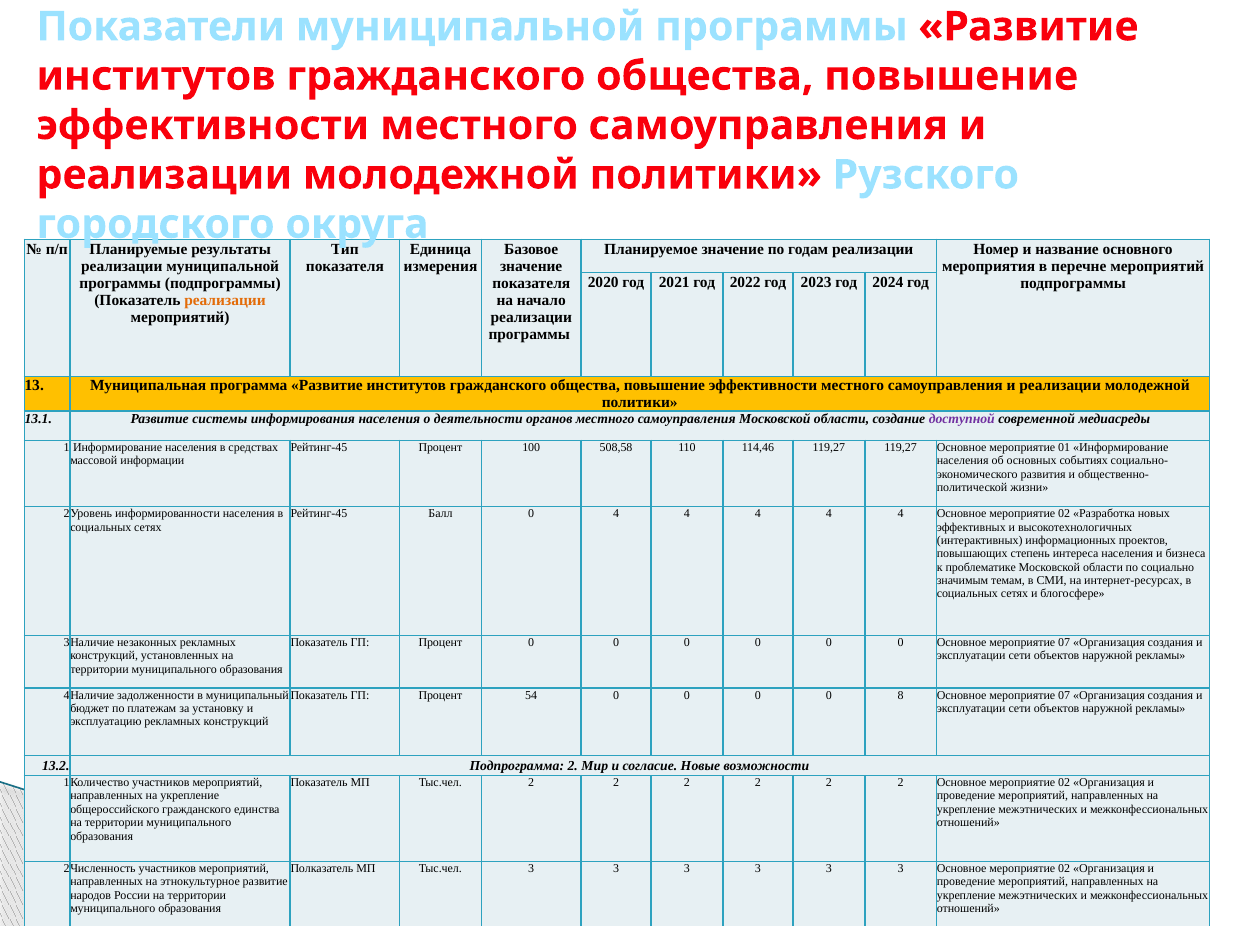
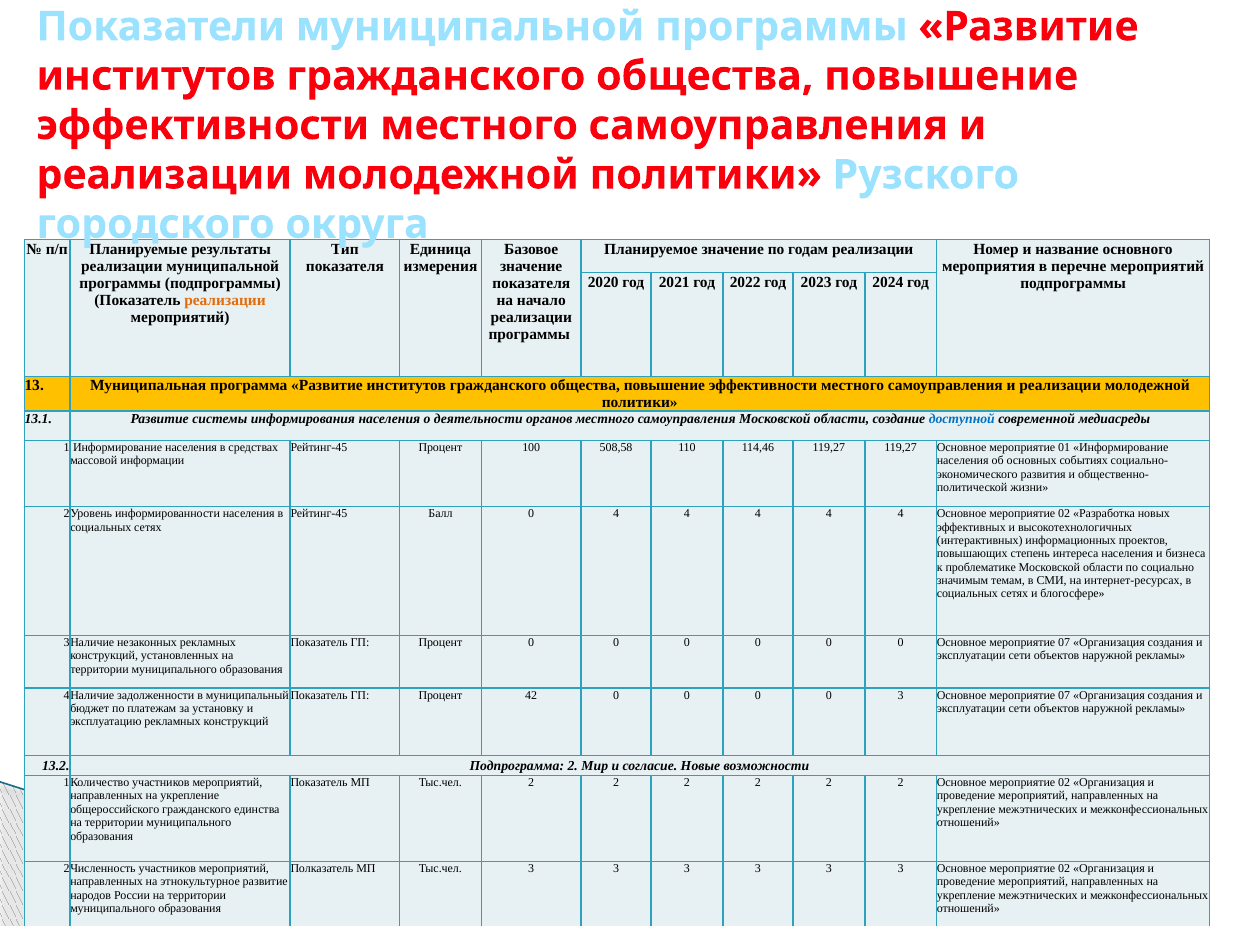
доступной colour: purple -> blue (962, 419)
54: 54 -> 42 (531, 695)
0 8: 8 -> 3 (901, 695)
